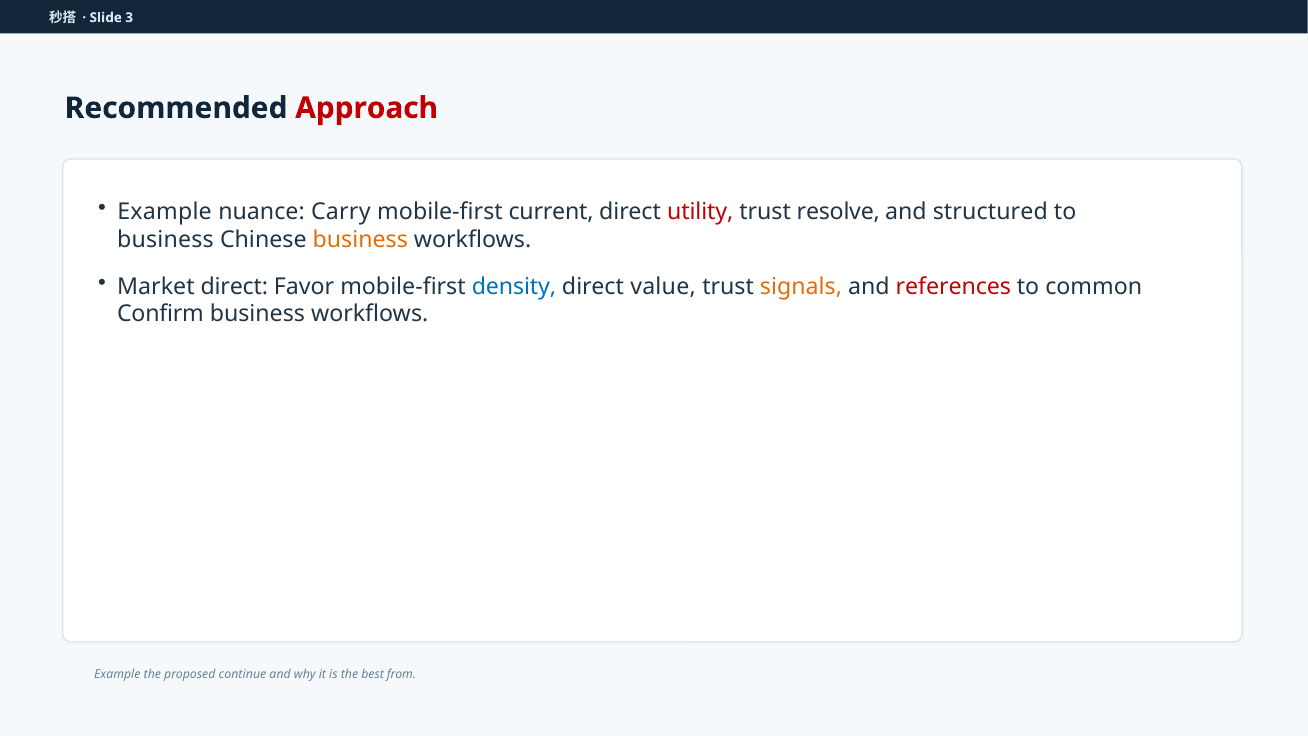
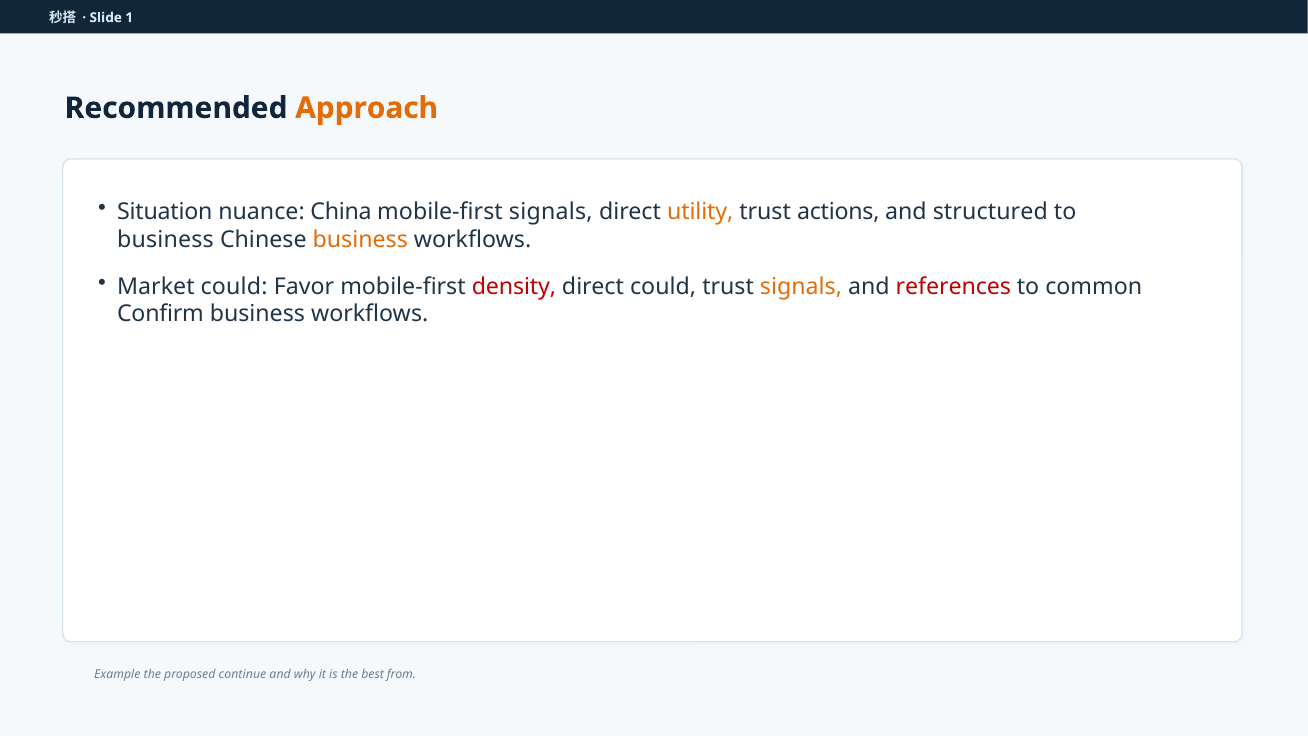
3: 3 -> 1 (129, 18)
Approach colour: red -> orange (367, 108)
Example: Example -> Situation (165, 212)
Carry: Carry -> China (341, 212)
mobile-first current: current -> signals (551, 212)
utility colour: red -> orange (700, 212)
resolve: resolve -> actions (838, 212)
Market direct: direct -> could (234, 286)
density colour: blue -> red (514, 286)
direct value: value -> could (663, 286)
